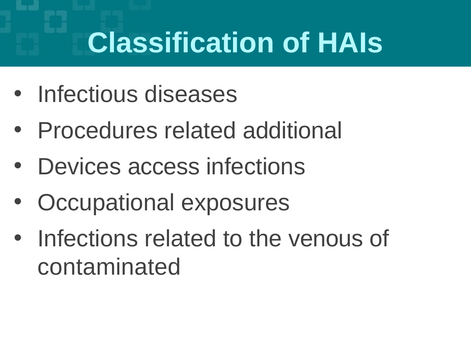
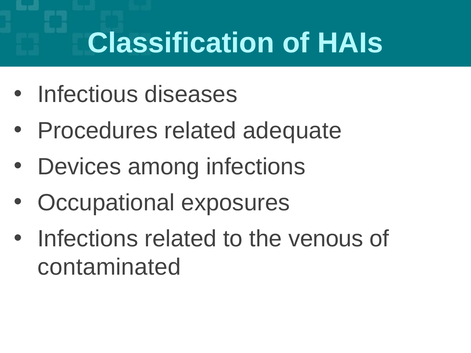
additional: additional -> adequate (292, 131)
access: access -> among (164, 167)
